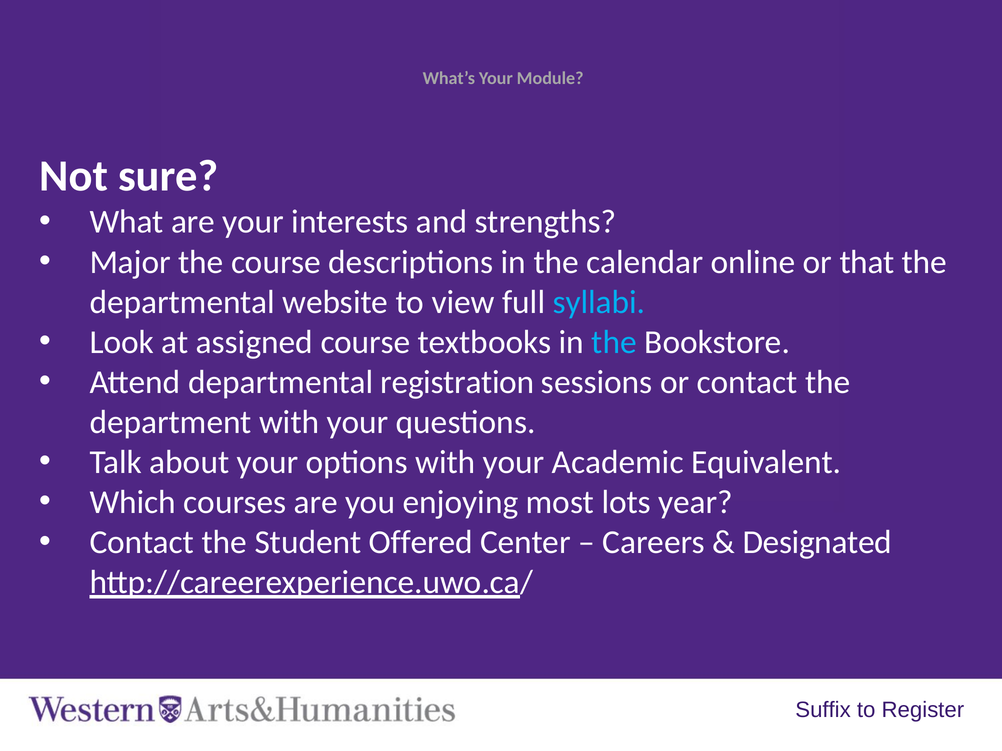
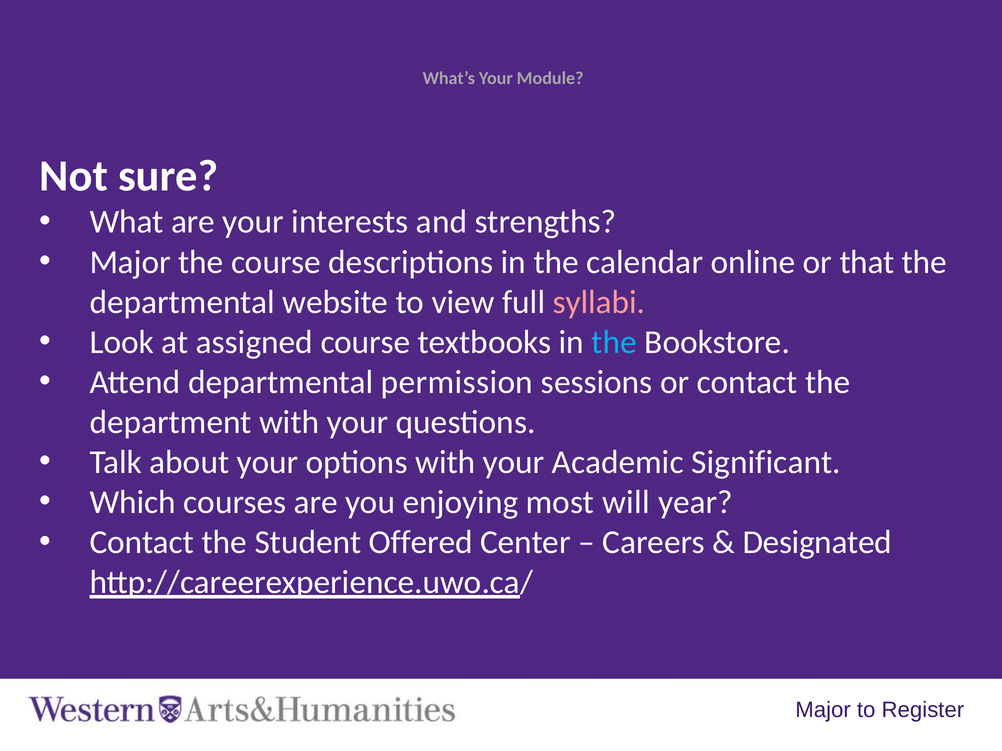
syllabi colour: light blue -> pink (599, 302)
registration: registration -> permission (457, 382)
Equivalent: Equivalent -> Significant (766, 463)
lots: lots -> will (626, 503)
Suffix: Suffix -> Major (823, 711)
